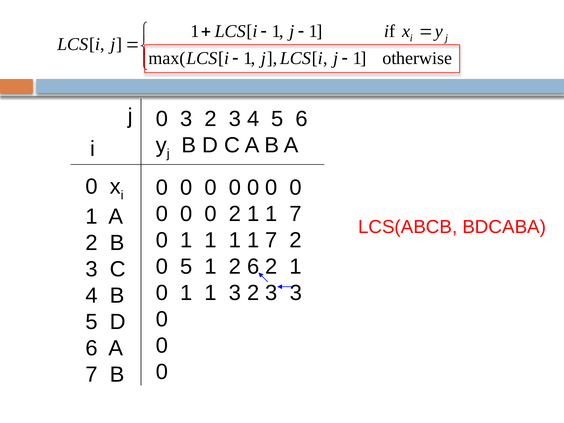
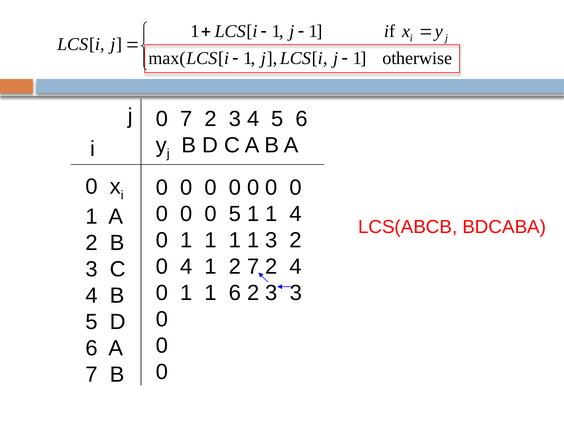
0 3: 3 -> 7 (186, 119)
0 2: 2 -> 5 (235, 214)
7: 7 -> 4 (296, 214)
1 1 1 7: 7 -> 3 (271, 240)
0 5: 5 -> 4 (186, 267)
2 6: 6 -> 7 (253, 267)
1: 1 -> 4 (296, 267)
1 3: 3 -> 6 (235, 293)
